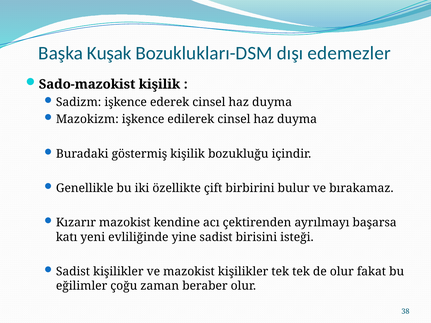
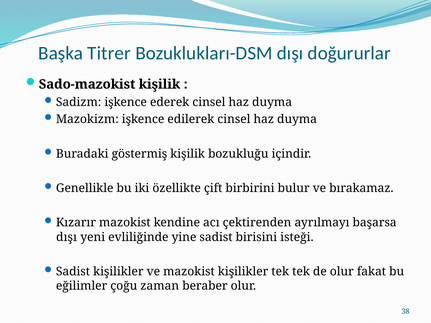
Kuşak: Kuşak -> Titrer (109, 53)
edemezler: edemezler -> doğururlar (349, 53)
katı: katı -> dışı (67, 237)
